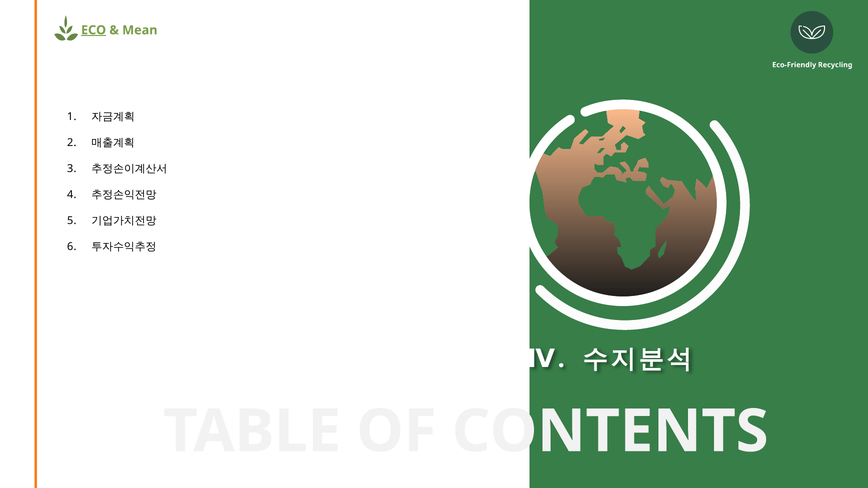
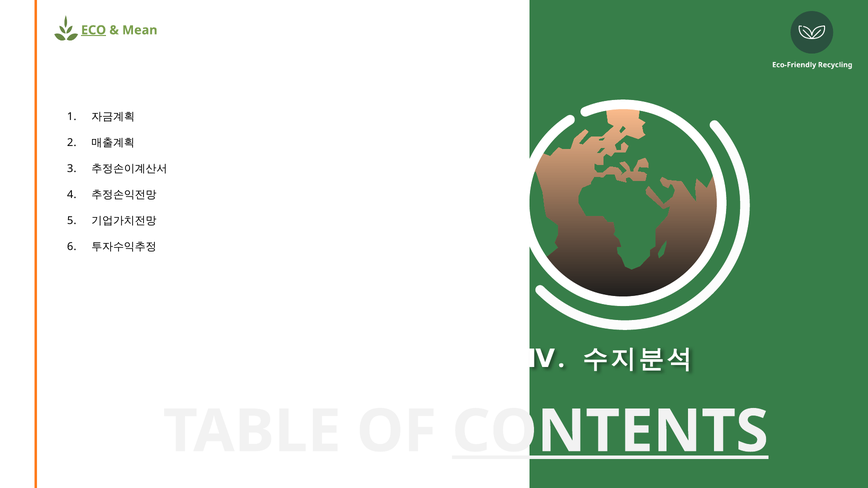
CONTENTS underline: none -> present (610, 432)
